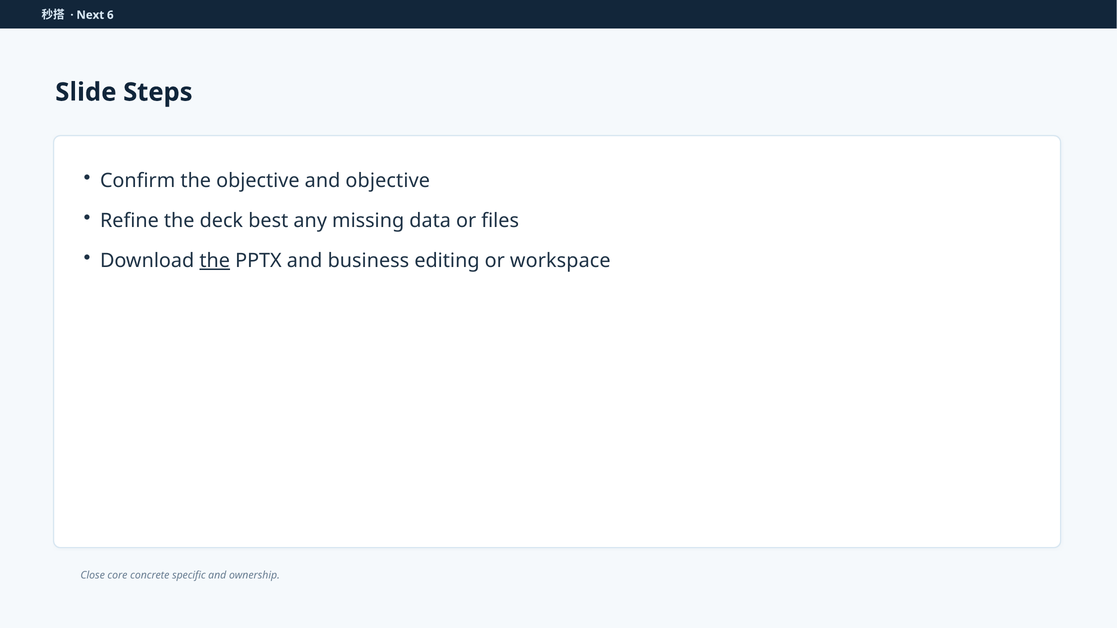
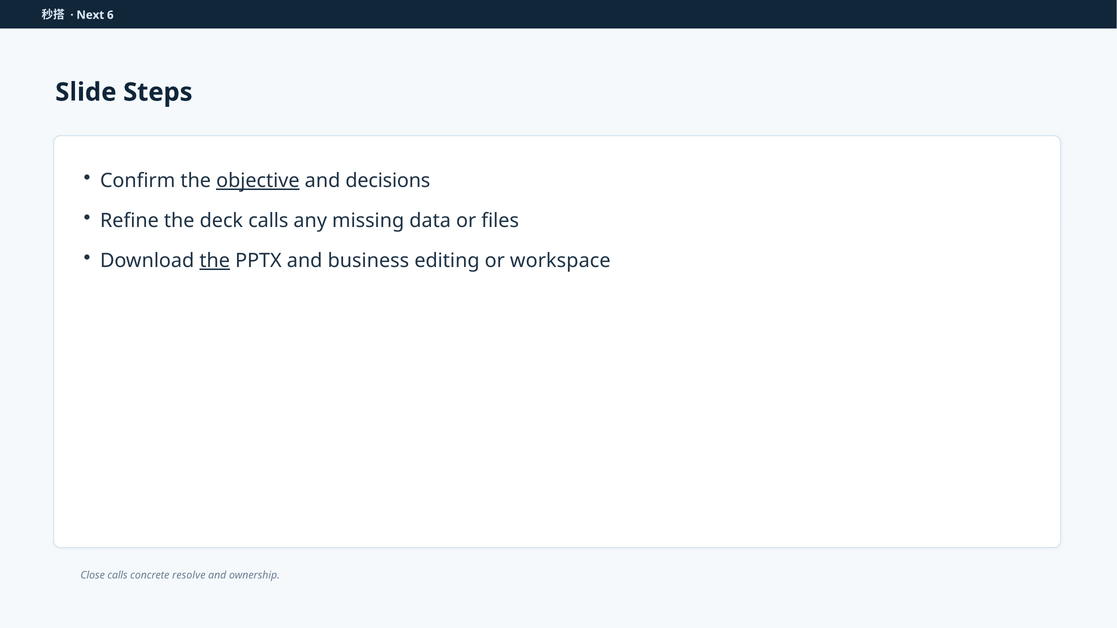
objective underline: none -> present (258, 181)
and objective: objective -> decisions (388, 181)
deck best: best -> calls (268, 221)
Close core: core -> calls (117, 575)
specific: specific -> resolve (189, 575)
